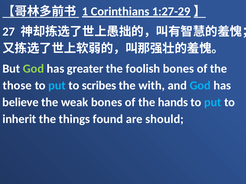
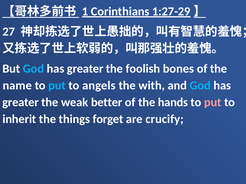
God colour: light green -> light blue (33, 69)
those: those -> name (17, 86)
scribes: scribes -> angels (99, 86)
believe: believe -> greater (21, 102)
weak bones: bones -> better (107, 102)
put colour: light blue -> pink (213, 102)
found: found -> forget (108, 119)
should: should -> crucify (165, 119)
